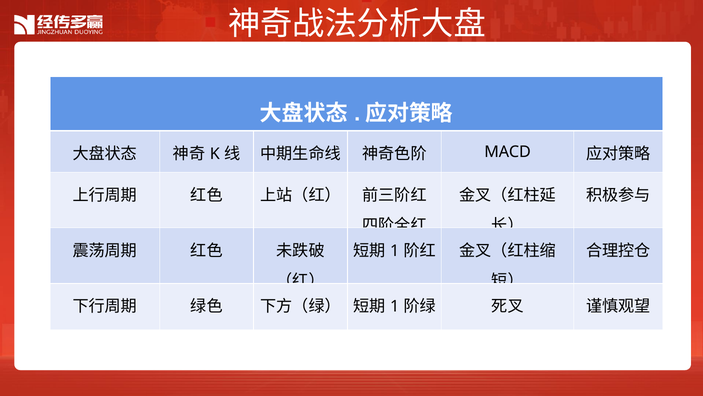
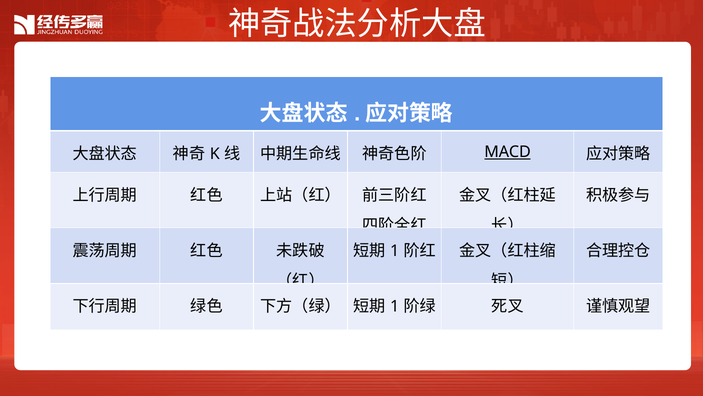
MACD underline: none -> present (508, 152)
